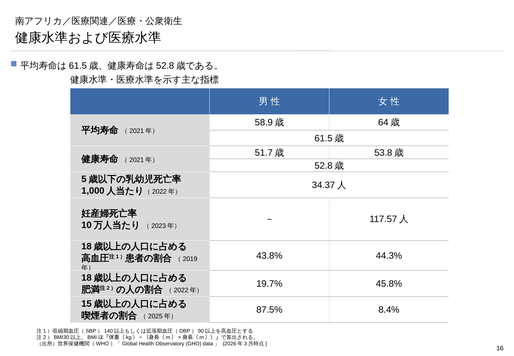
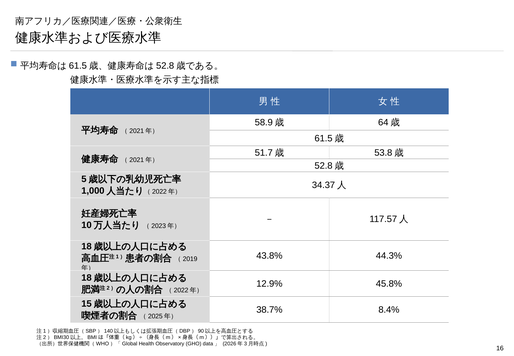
19.7%: 19.7% -> 12.9% (269, 284)
87.5%: 87.5% -> 38.7% (269, 310)
